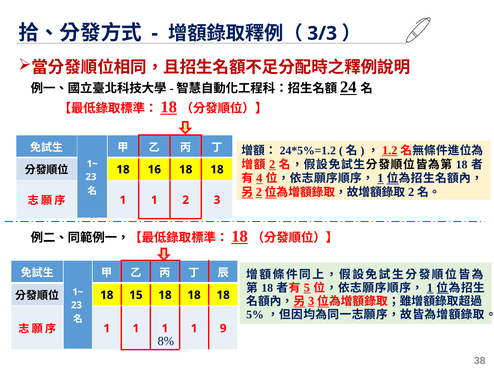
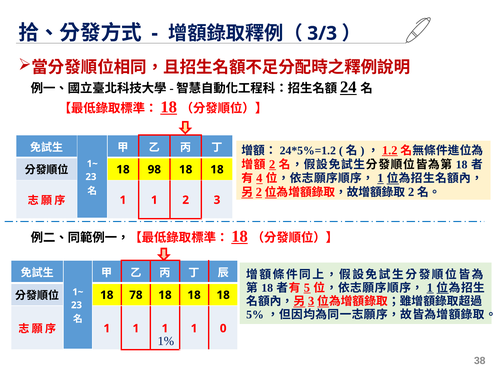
16: 16 -> 98 (154, 169)
15: 15 -> 78 (136, 295)
9: 9 -> 0 (223, 328)
8%: 8% -> 1% (166, 340)
